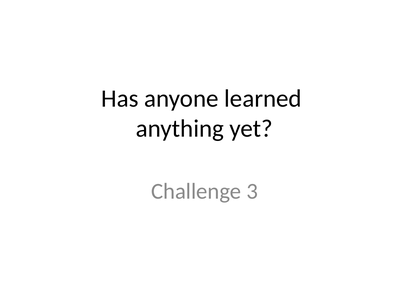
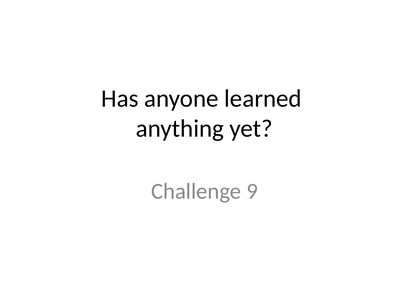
3: 3 -> 9 (252, 191)
